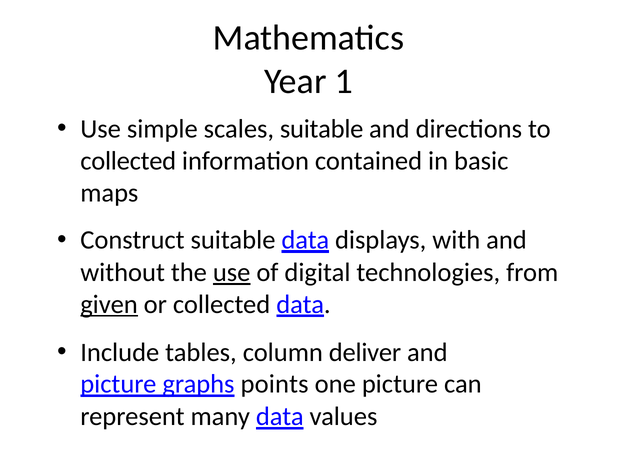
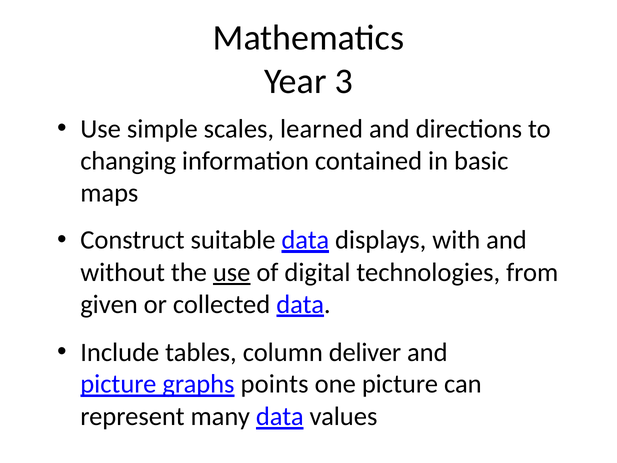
1: 1 -> 3 (344, 81)
scales suitable: suitable -> learned (322, 129)
collected: collected -> changing (128, 161)
given underline: present -> none (109, 304)
